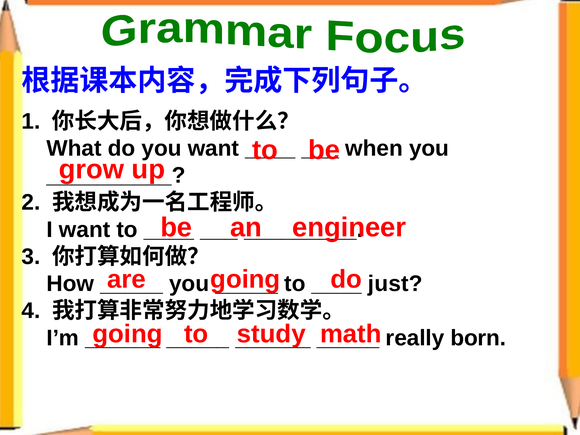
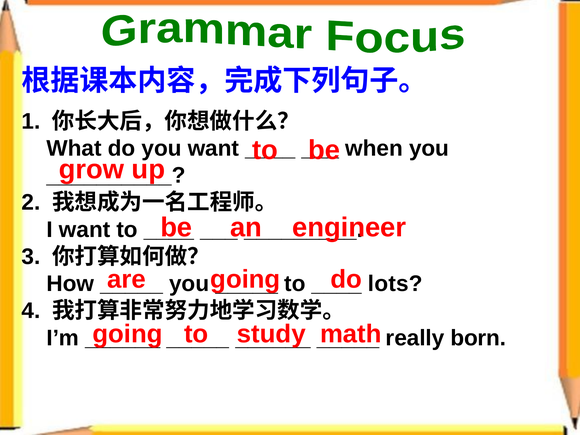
just: just -> lots (395, 284)
